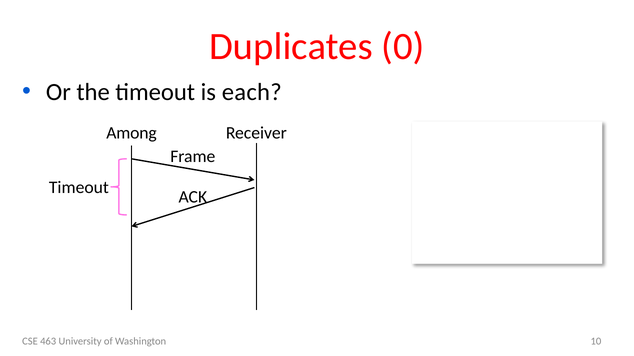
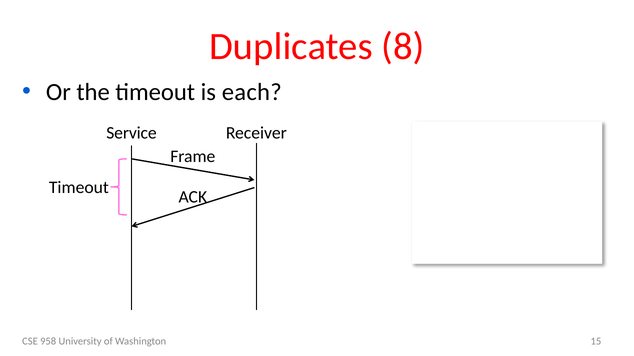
0: 0 -> 8 (403, 47)
Among: Among -> Service (131, 133)
463: 463 -> 958 (48, 342)
10: 10 -> 15 (596, 342)
